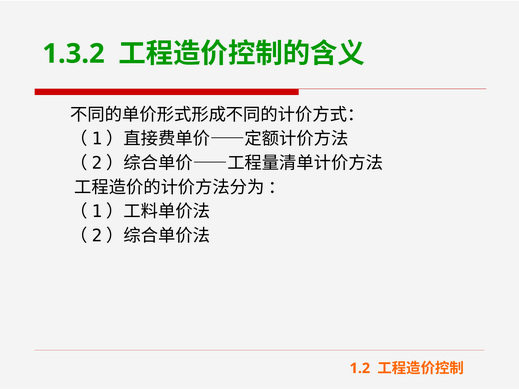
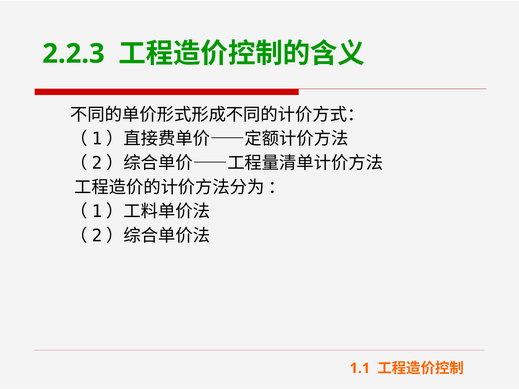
1.3.2: 1.3.2 -> 2.2.3 (74, 54)
1.2: 1.2 -> 1.1 (360, 368)
